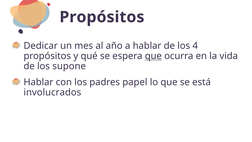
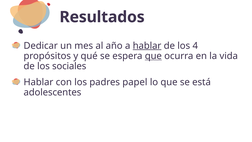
Propósitos: Propósitos -> Resultados (102, 17)
hablar underline: none -> present (147, 46)
supone: supone -> sociales (69, 66)
involucrados: involucrados -> adolescentes (52, 92)
